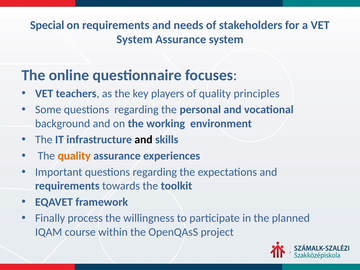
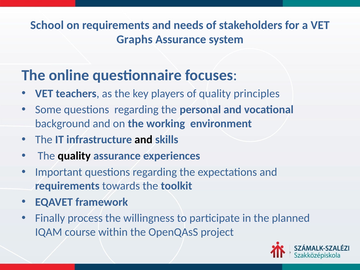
Special: Special -> School (47, 25)
System: System -> Graphs (135, 40)
quality colour: orange -> black (74, 156)
